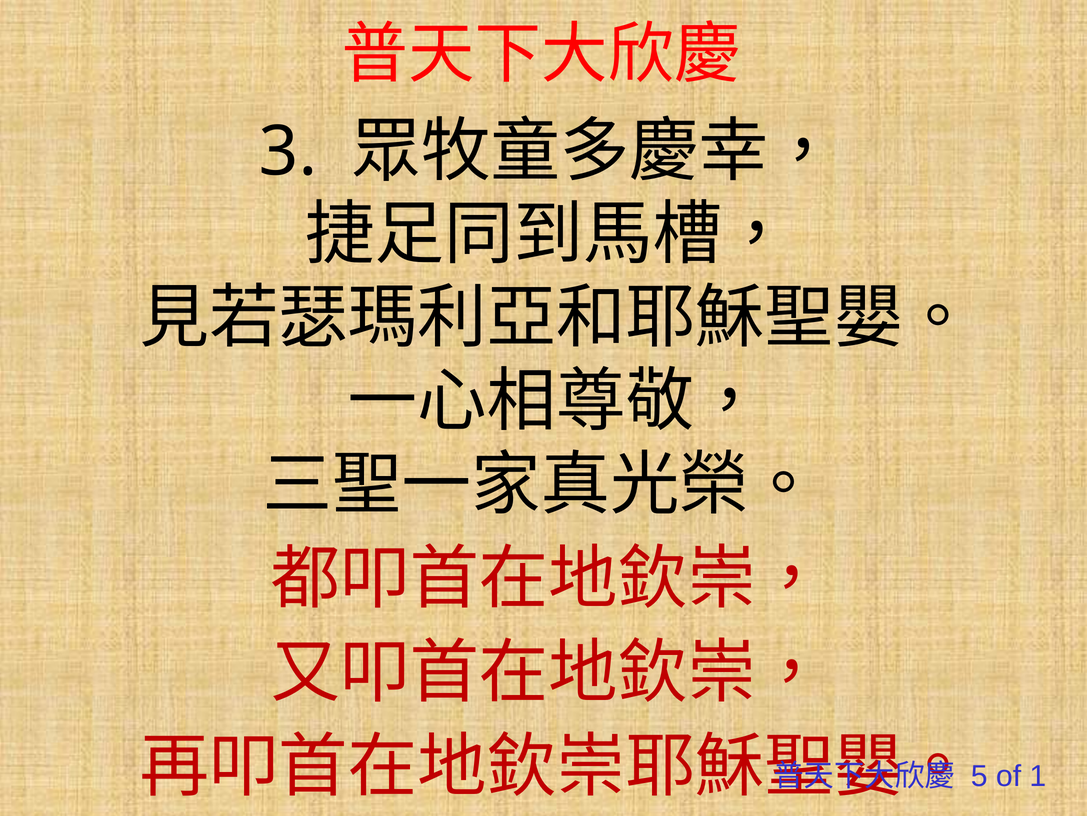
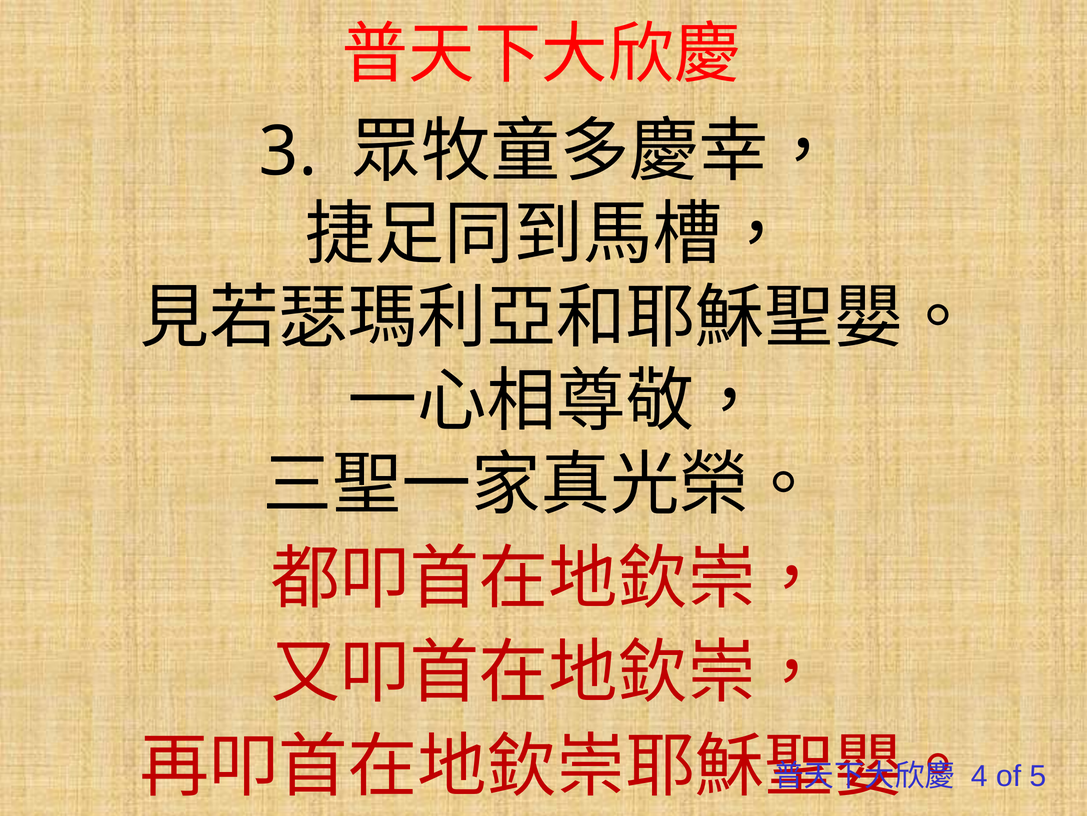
5: 5 -> 4 (979, 776)
1: 1 -> 5 (1038, 776)
